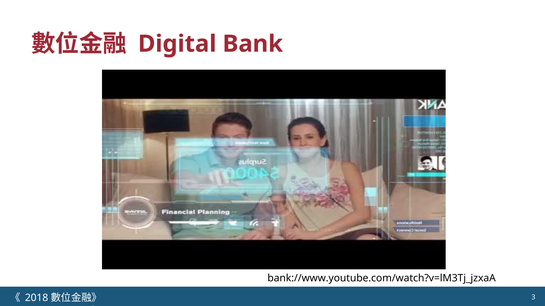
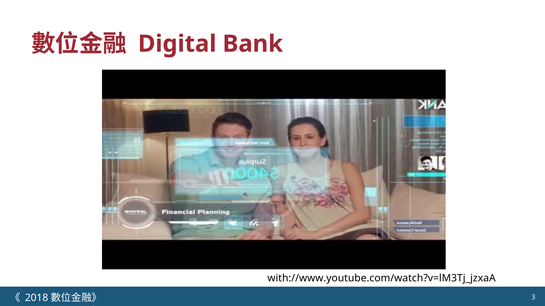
bank://www.youtube.com/watch?v=lM3Tj_jzxaA: bank://www.youtube.com/watch?v=lM3Tj_jzxaA -> with://www.youtube.com/watch?v=lM3Tj_jzxaA (382, 279)
